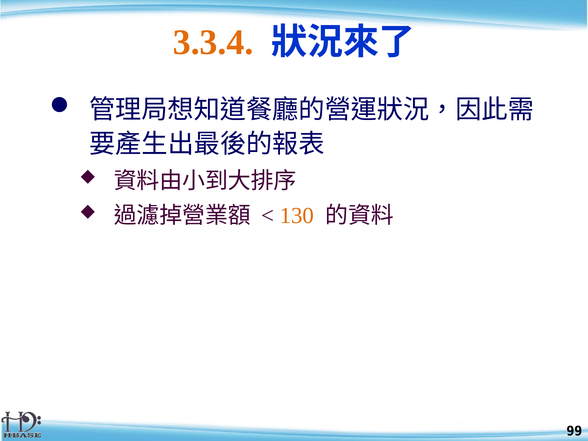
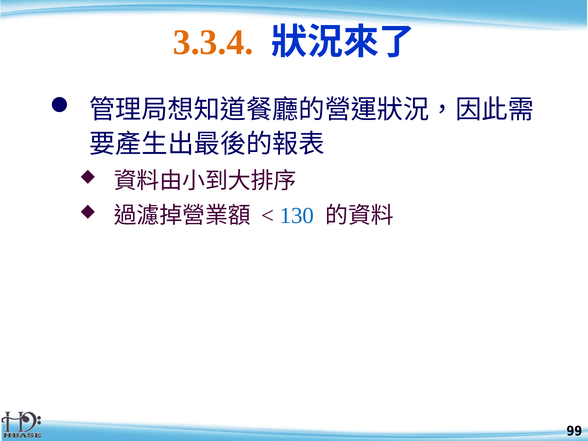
130 colour: orange -> blue (297, 216)
